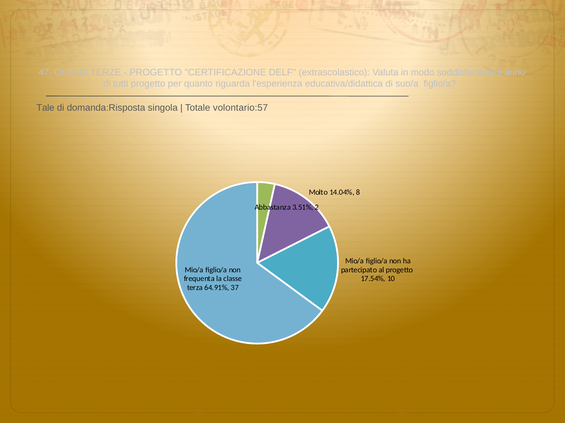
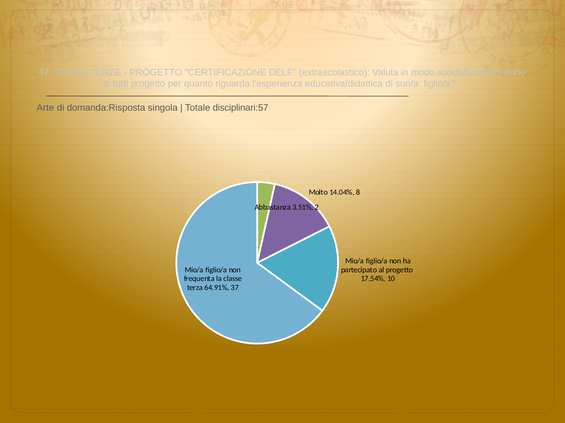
Tale: Tale -> Arte (45, 108)
volontario:57: volontario:57 -> disciplinari:57 (241, 108)
